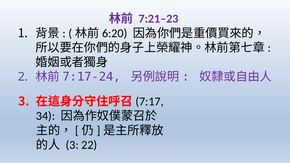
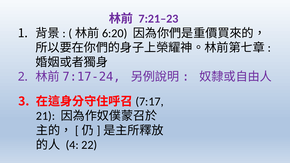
34: 34 -> 21 (46, 116)
3: 3 -> 4 (72, 145)
